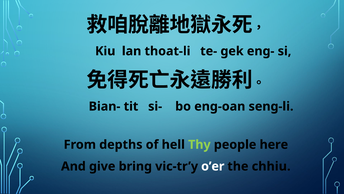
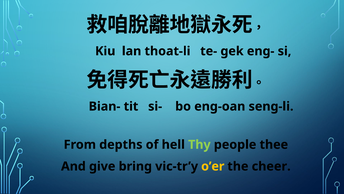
here: here -> thee (274, 144)
o’er colour: white -> yellow (213, 166)
chhiu: chhiu -> cheer (271, 166)
